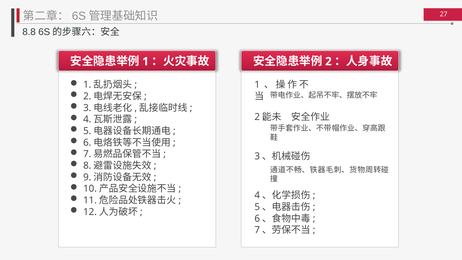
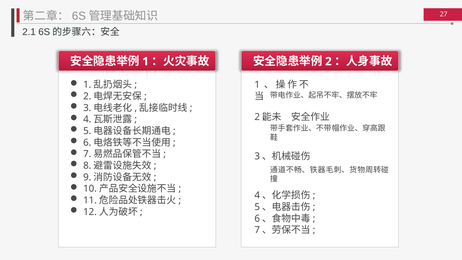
8.8: 8.8 -> 2.1 (29, 32)
